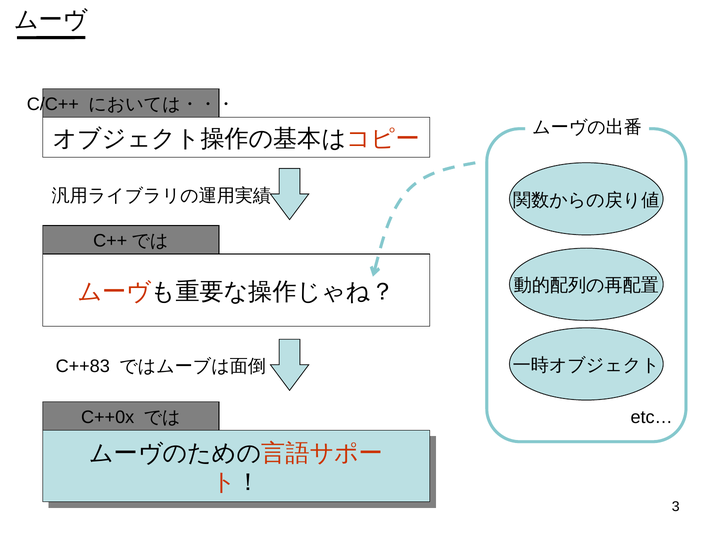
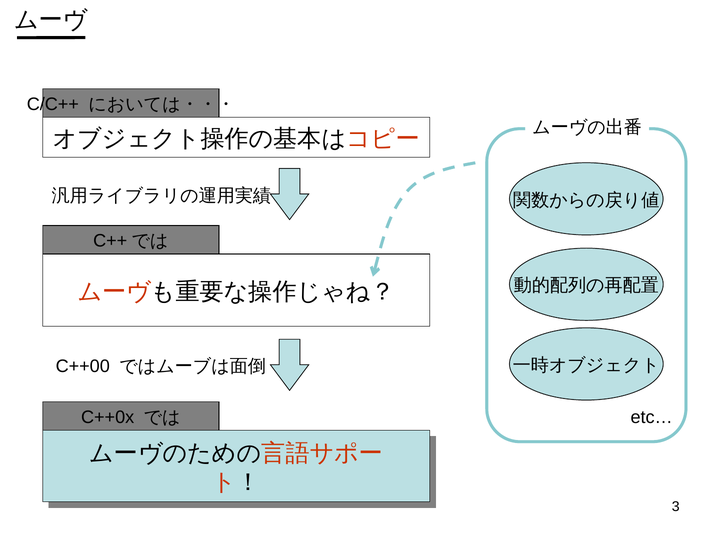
C++83: C++83 -> C++00 (83, 366)
